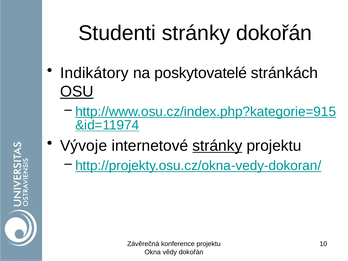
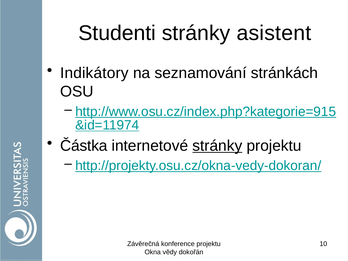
stránky dokořán: dokořán -> asistent (274, 33)
poskytovatelé: poskytovatelé -> seznamování (201, 73)
OSU underline: present -> none (77, 92)
Vývoje: Vývoje -> Částka (84, 146)
